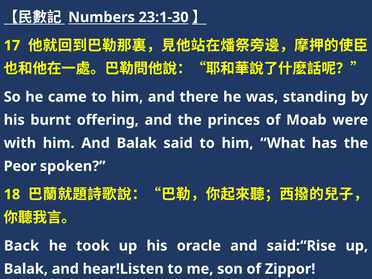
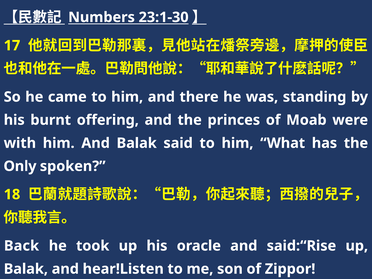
Peor: Peor -> Only (20, 166)
